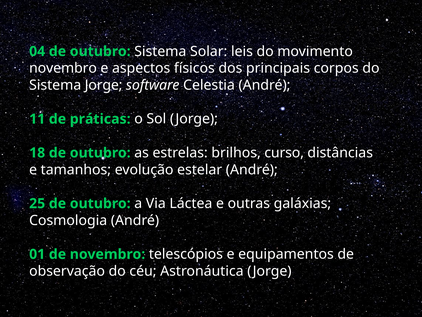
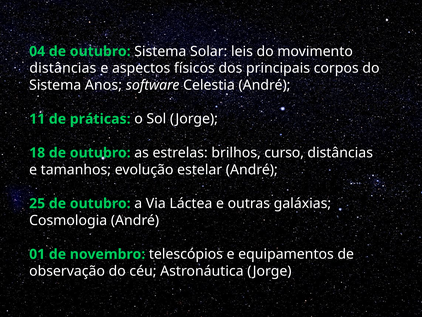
novembro: novembro -> distâncias (63, 68)
Sistema Jorge: Jorge -> Anos (103, 85)
